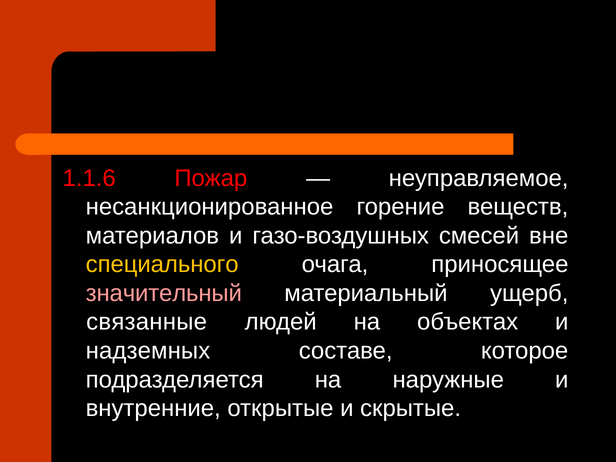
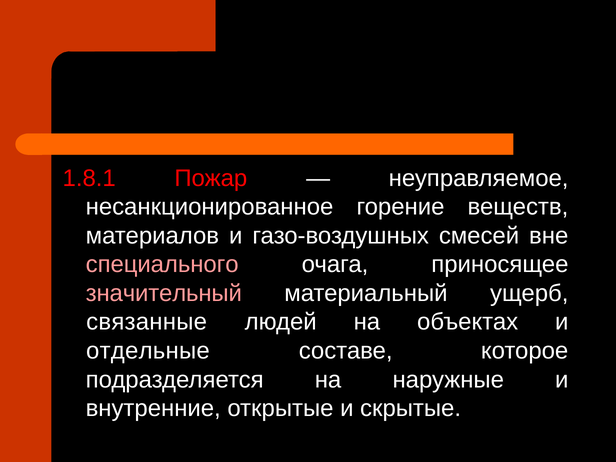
1.1.6: 1.1.6 -> 1.8.1 (89, 178)
специального colour: yellow -> pink (162, 265)
надземных: надземных -> отдельные (148, 351)
